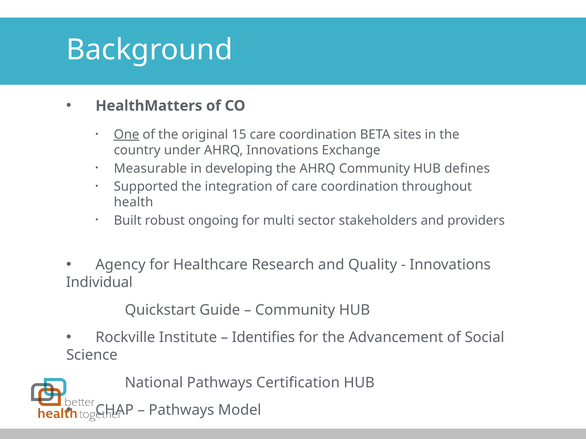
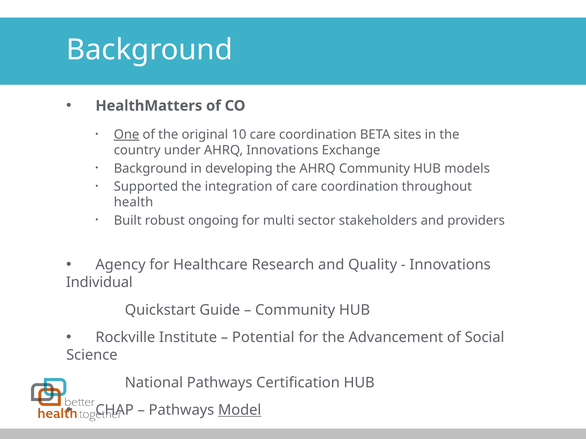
15: 15 -> 10 (239, 135)
Measurable: Measurable -> Background (150, 169)
defines: defines -> models (467, 169)
Identifies: Identifies -> Potential (263, 338)
Model underline: none -> present (240, 411)
